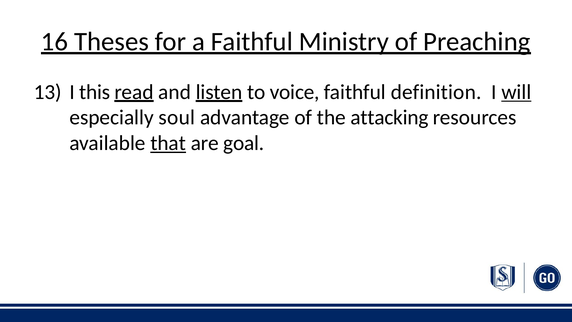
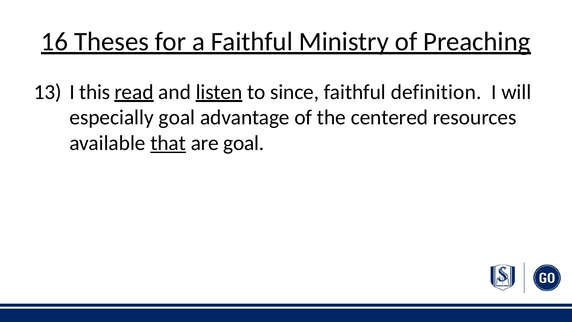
voice: voice -> since (295, 92)
will underline: present -> none (516, 92)
especially soul: soul -> goal (177, 118)
attacking: attacking -> centered (389, 118)
